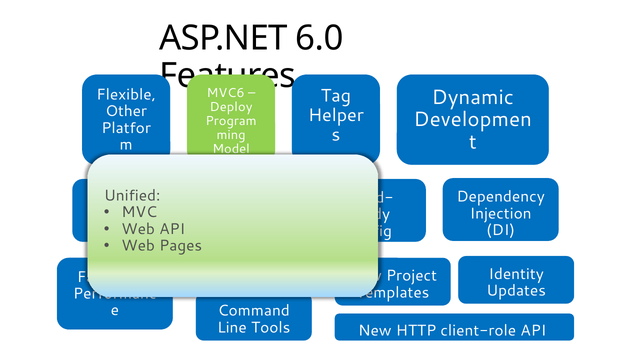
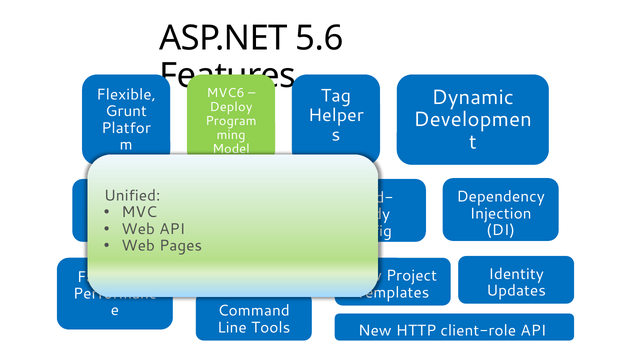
6.0: 6.0 -> 5.6 (320, 38)
Other: Other -> Grunt (126, 111)
